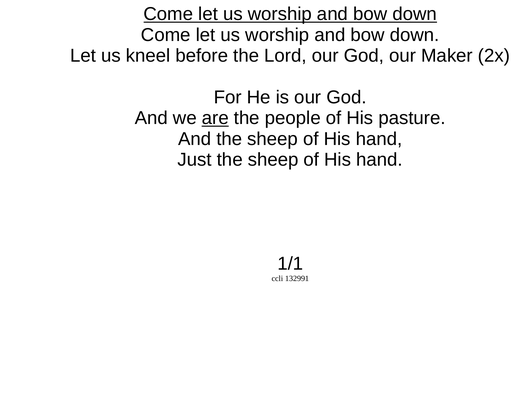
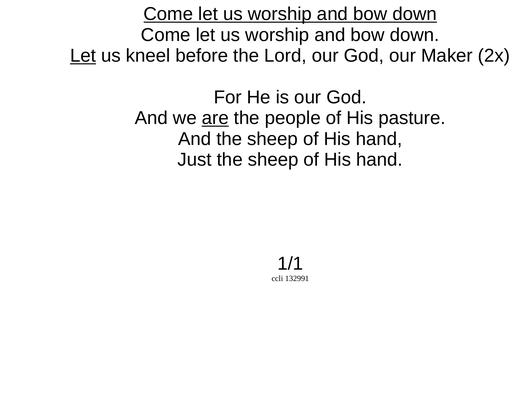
Let underline: none -> present (83, 56)
